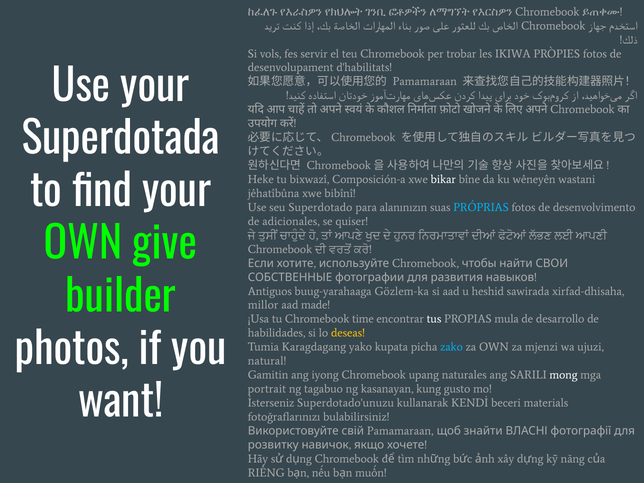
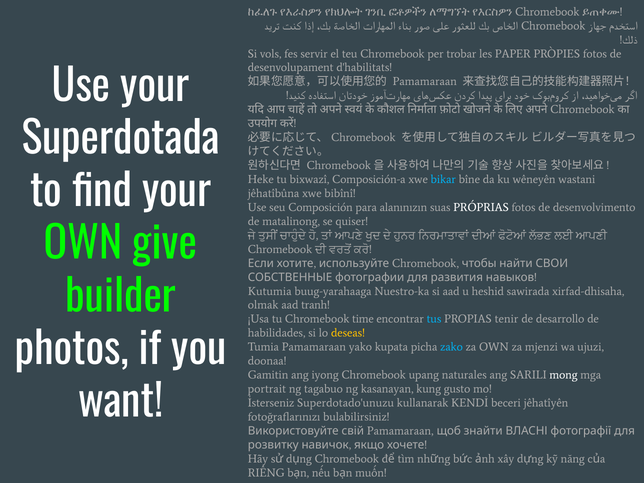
IKIWA: IKIWA -> PAPER (513, 54)
bikar colour: white -> light blue (443, 179)
Superdotado: Superdotado -> Composición (321, 207)
PRÓPRIAS colour: light blue -> white (481, 207)
adicionales: adicionales -> matalinong (291, 221)
Antiguos: Antiguos -> Kutumia (270, 291)
Gözlem-ka: Gözlem-ka -> Nuestro-ka (402, 291)
millor: millor -> olmak (263, 305)
made: made -> tranh (316, 305)
tus colour: white -> light blue (434, 319)
mula: mula -> tenir (507, 319)
Tumia Karagdagang: Karagdagang -> Pamamaraan (314, 347)
natural: natural -> doonaa (267, 361)
materials: materials -> jêhatîyên (546, 403)
